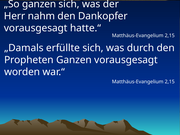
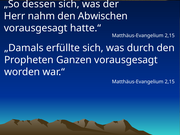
„So ganzen: ganzen -> dessen (39, 4)
Dankopfer: Dankopfer -> Abwischen (103, 16)
